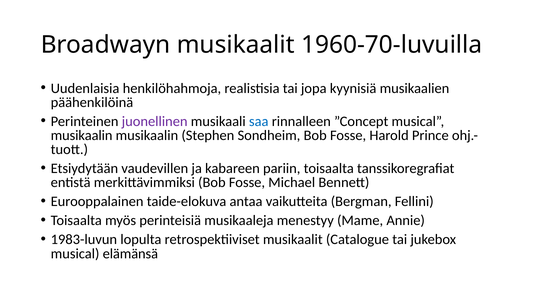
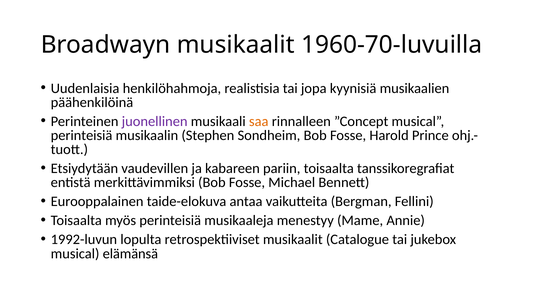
saa colour: blue -> orange (259, 122)
musikaalin: musikaalin -> perinteisiä (82, 136)
1983-luvun: 1983-luvun -> 1992-luvun (84, 240)
